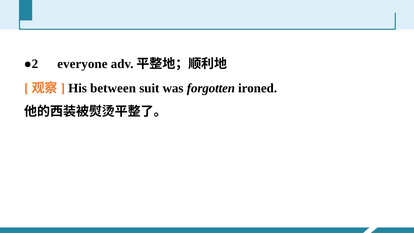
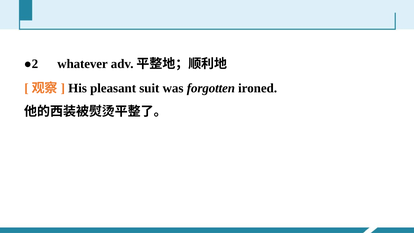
everyone: everyone -> whatever (83, 64)
between: between -> pleasant (113, 88)
